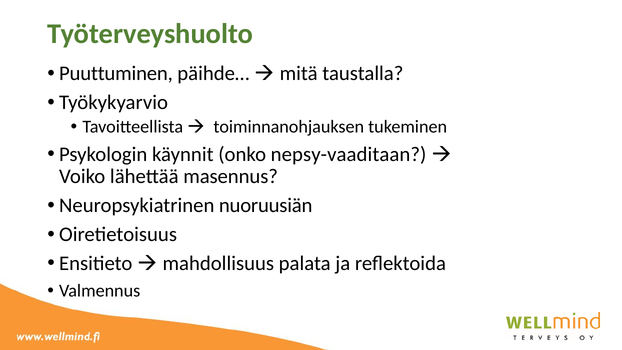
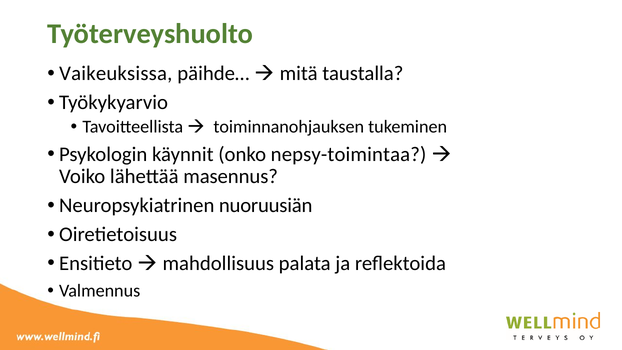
Puuttuminen: Puuttuminen -> Vaikeuksissa (116, 74)
nepsy-vaaditaan: nepsy-vaaditaan -> nepsy-toimintaa (349, 154)
